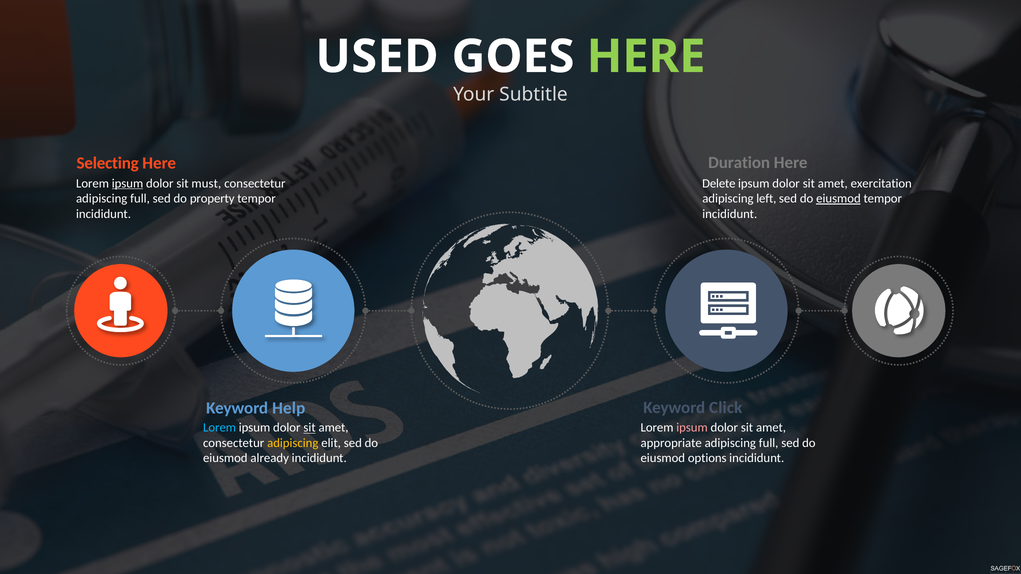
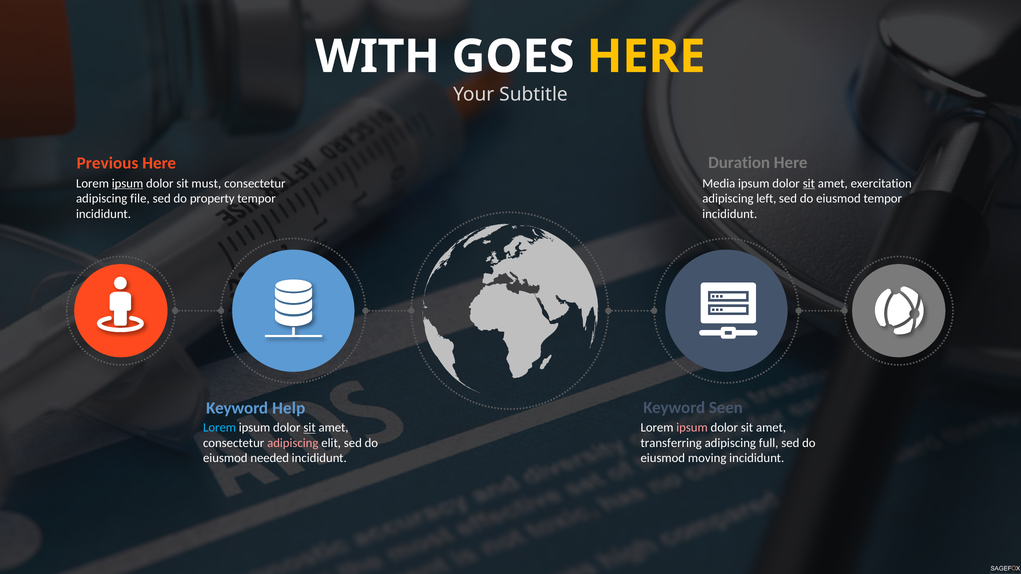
USED: USED -> WITH (377, 57)
HERE colour: light green -> yellow (646, 57)
Selecting: Selecting -> Previous (108, 163)
Delete: Delete -> Media (719, 183)
sit underline: none -> present (809, 183)
full: full -> file (140, 199)
eiusmod underline: present -> none (838, 199)
Click: Click -> Seen (726, 408)
adipiscing colour: yellow -> pink (293, 443)
appropriate: appropriate -> transferring (671, 443)
already: already -> needed (270, 459)
options: options -> moving (707, 459)
